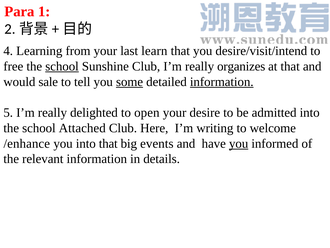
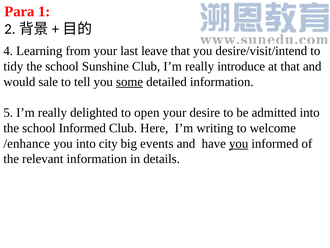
learn: learn -> leave (154, 51)
free: free -> tidy (13, 66)
school underline: present -> none (62, 66)
organizes: organizes -> introduce (241, 66)
information underline: present -> none (222, 82)
school Attached: Attached -> Informed (82, 128)
into that: that -> city (108, 143)
